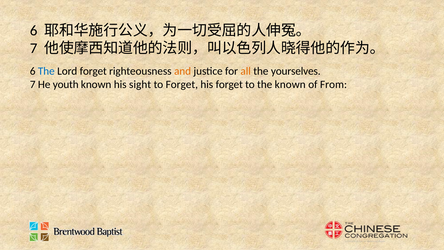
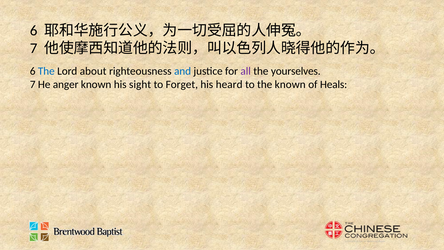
Lord forget: forget -> about (93, 71)
and colour: orange -> blue (183, 71)
all colour: orange -> purple (246, 71)
youth: youth -> anger (66, 84)
his forget: forget -> heard (229, 84)
From: From -> Heals (334, 84)
